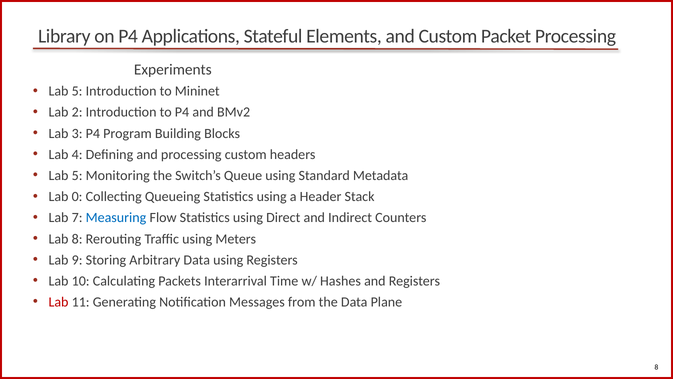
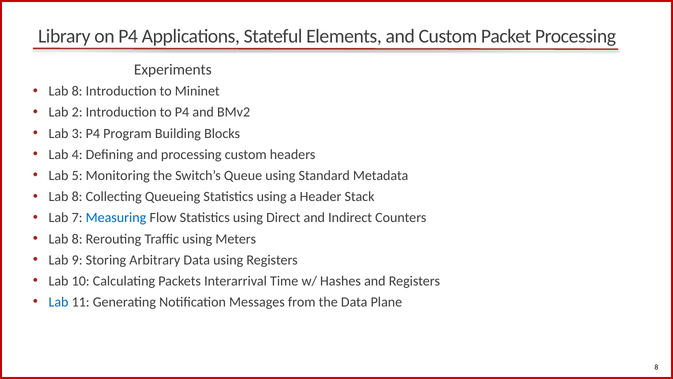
5: 5 -> 8 (77, 91)
0: 0 -> 8 (77, 196)
Lab colour: red -> blue (58, 302)
